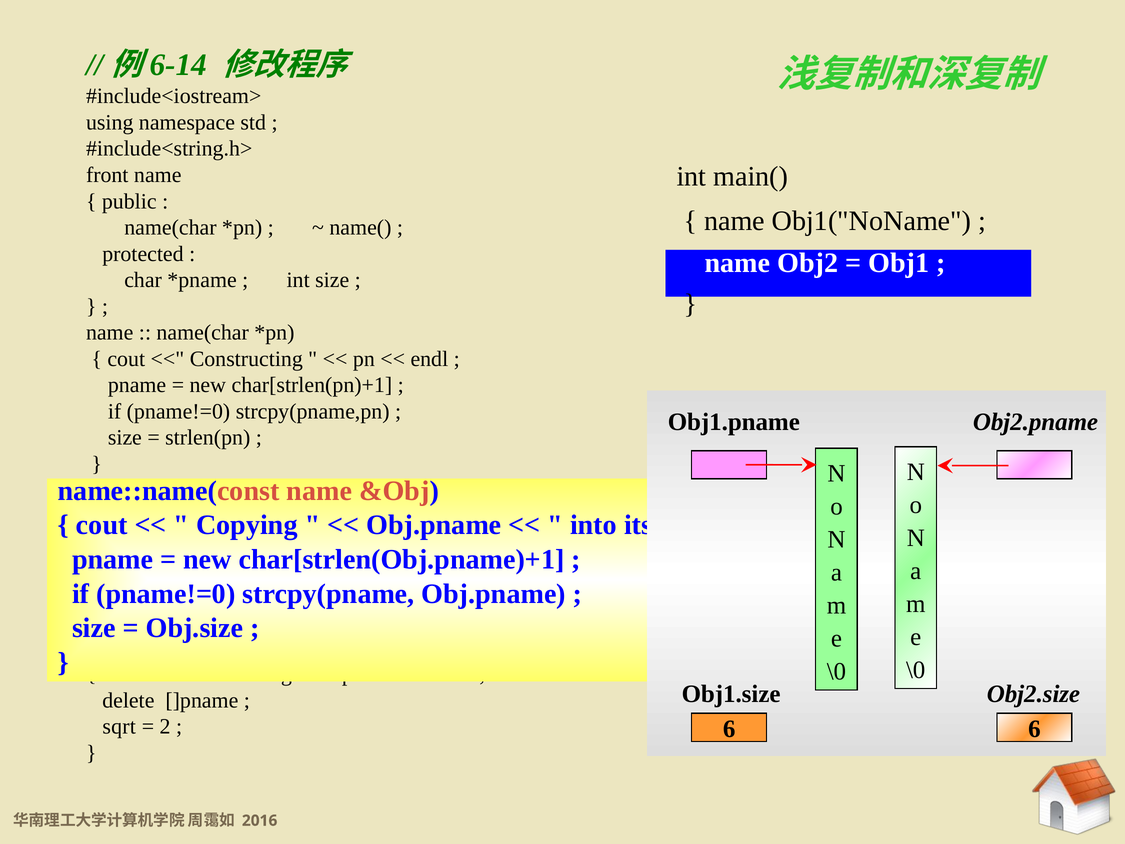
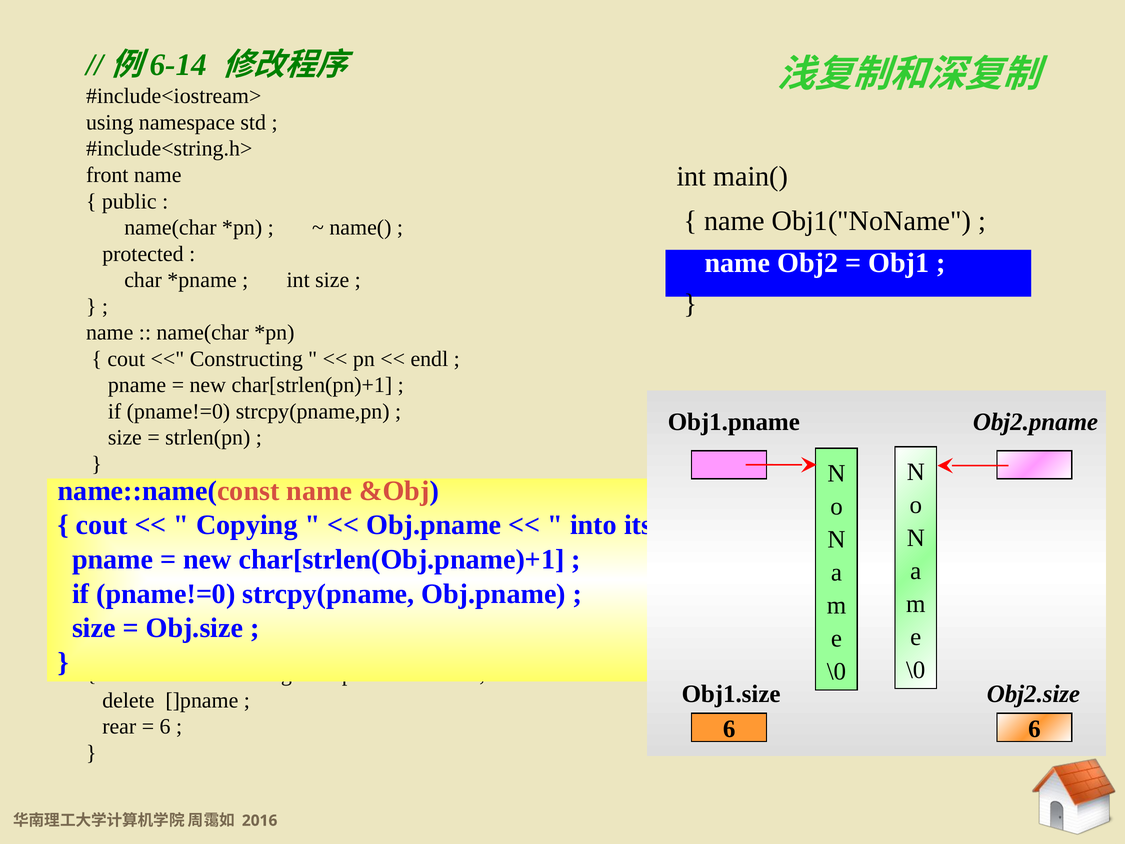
sqrt: sqrt -> rear (119, 727)
2: 2 -> 6 (165, 727)
